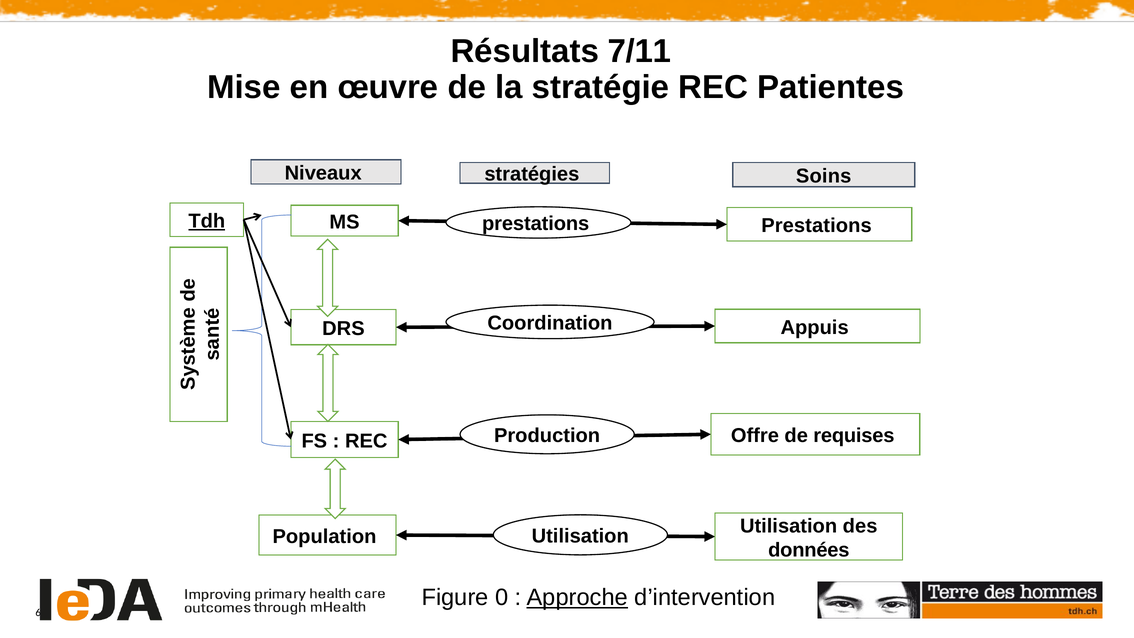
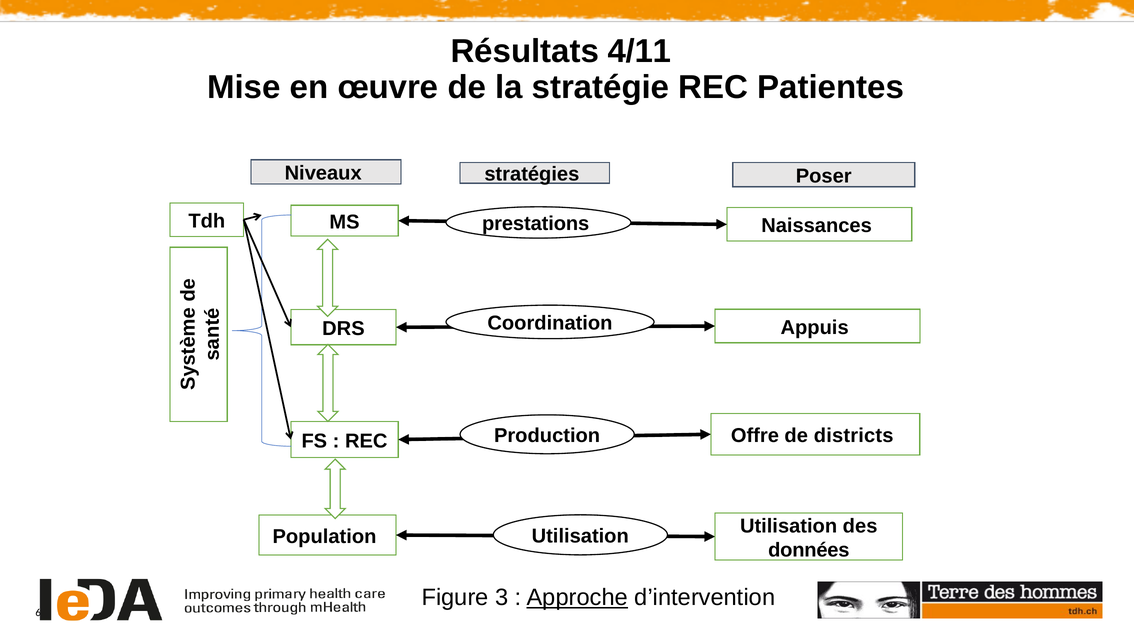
7/11: 7/11 -> 4/11 (640, 51)
Soins: Soins -> Poser (824, 176)
Tdh underline: present -> none (207, 221)
Prestations: Prestations -> Naissances (817, 226)
requises: requises -> districts (854, 436)
0: 0 -> 3 (502, 598)
